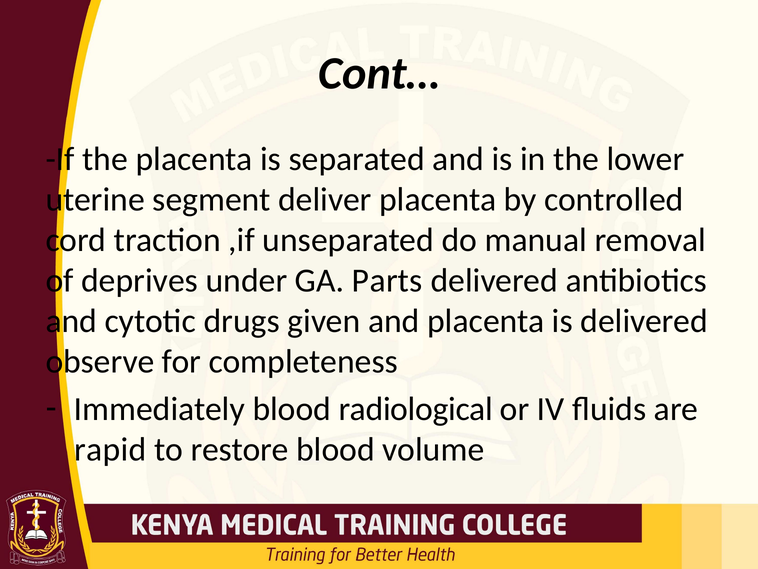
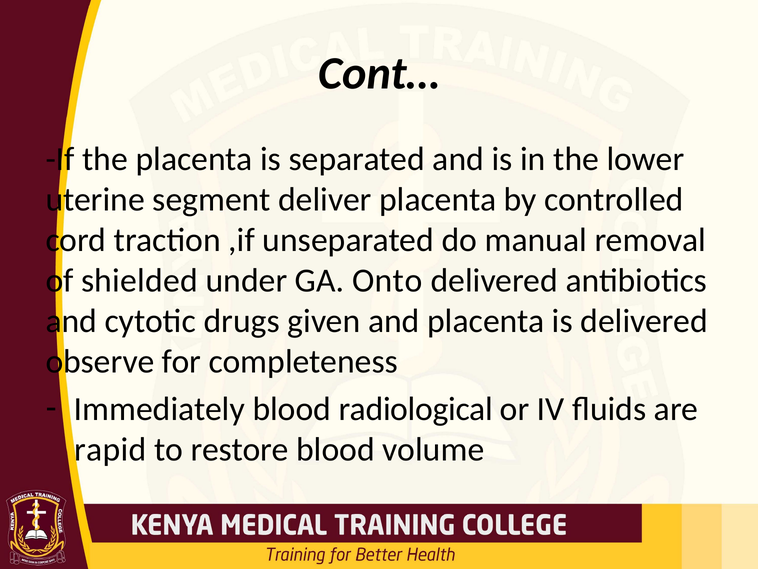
deprives: deprives -> shielded (139, 281)
Parts: Parts -> Onto (387, 281)
